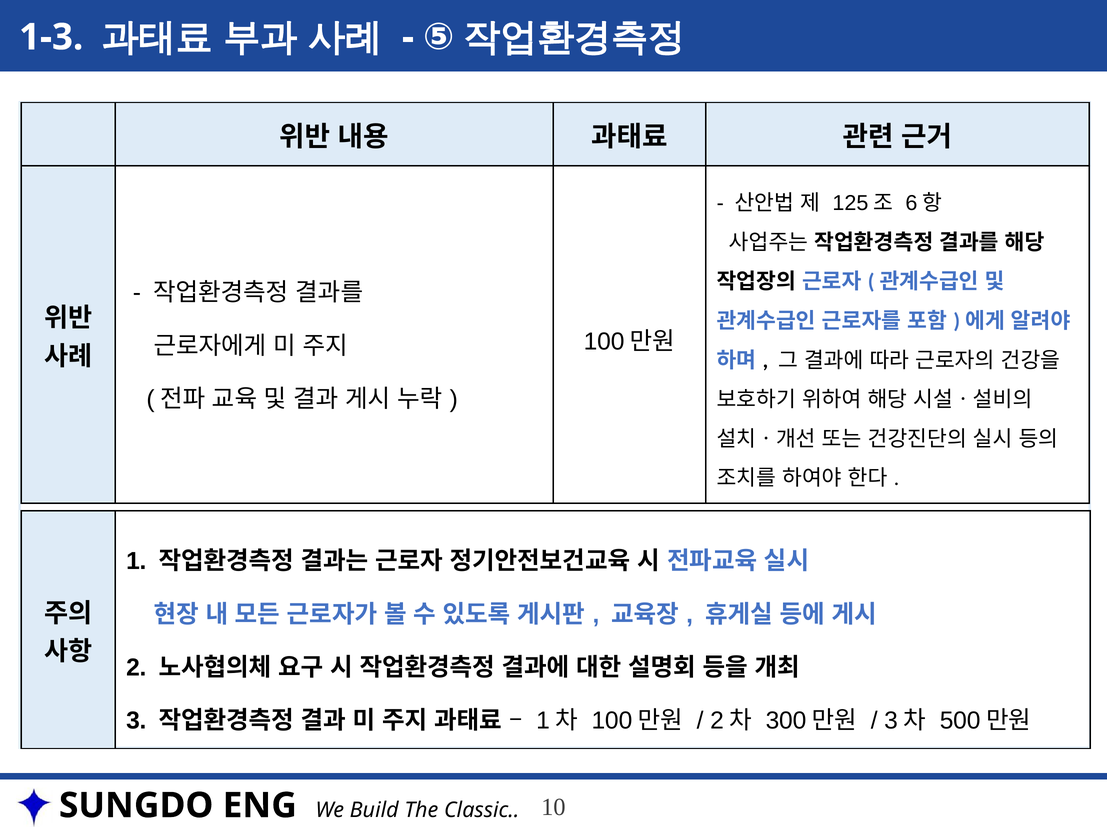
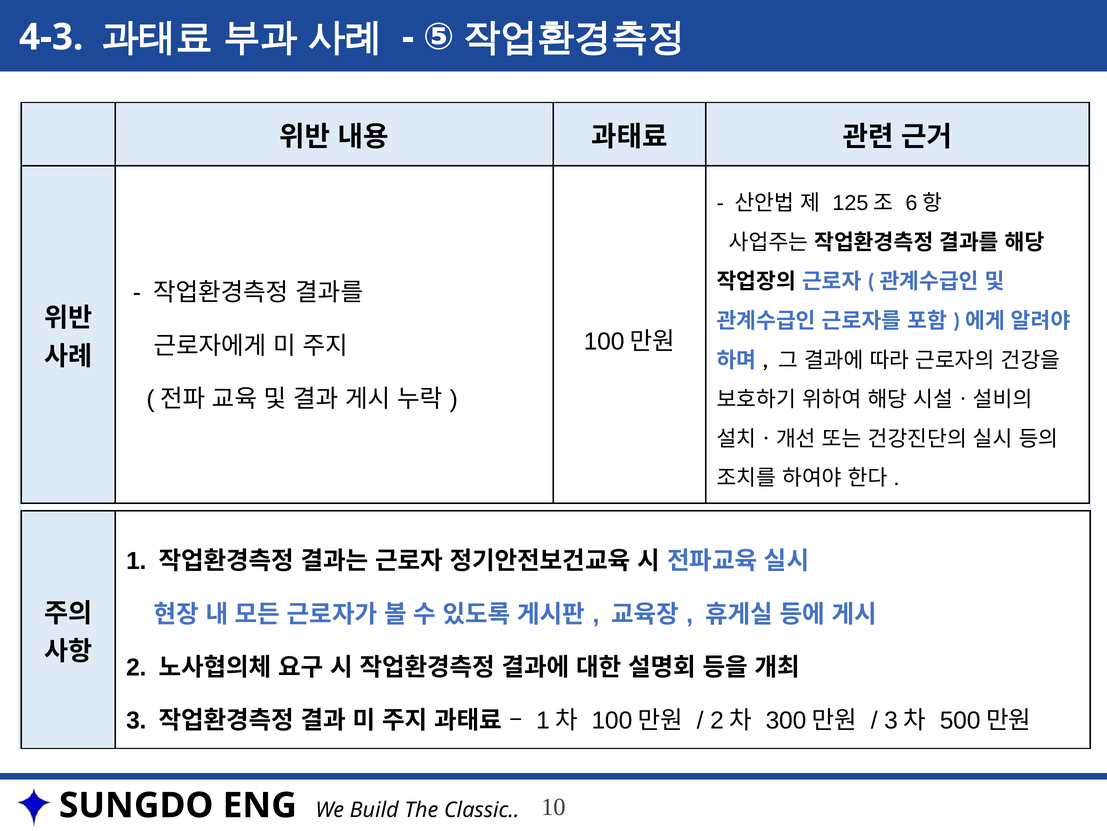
1-3: 1-3 -> 4-3 (51, 37)
